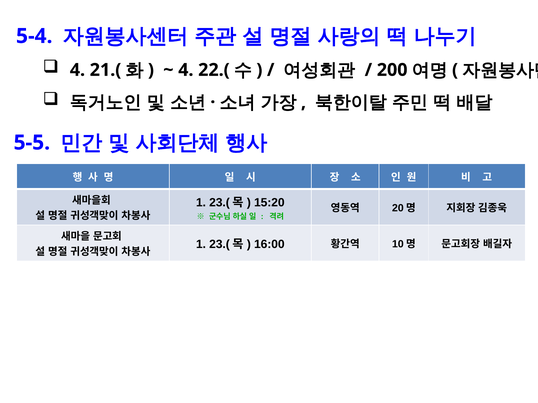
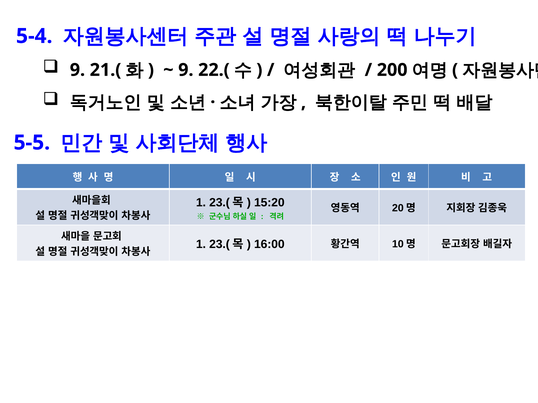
4: 4 -> 9 (77, 70)
4: 4 -> 9 (186, 70)
